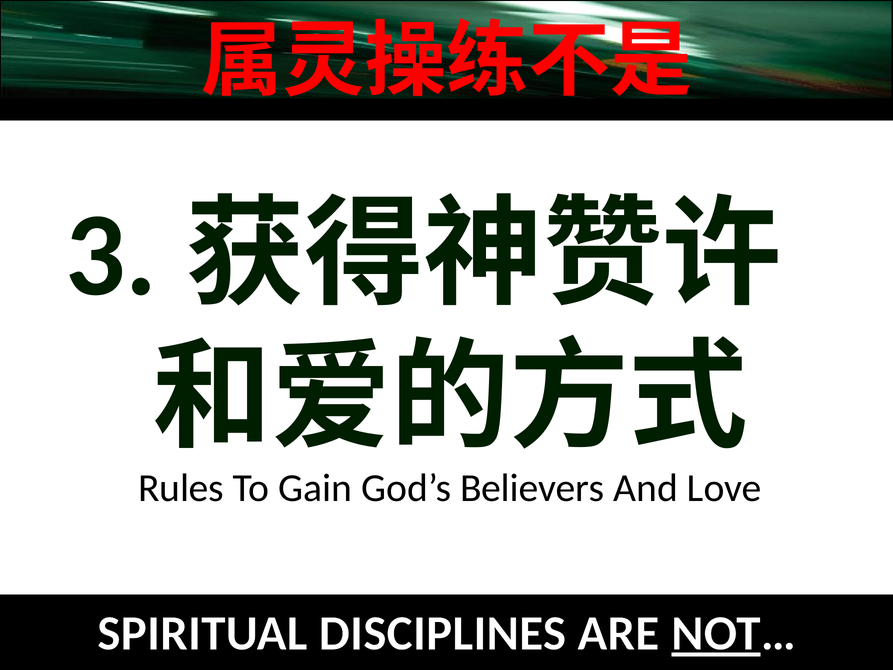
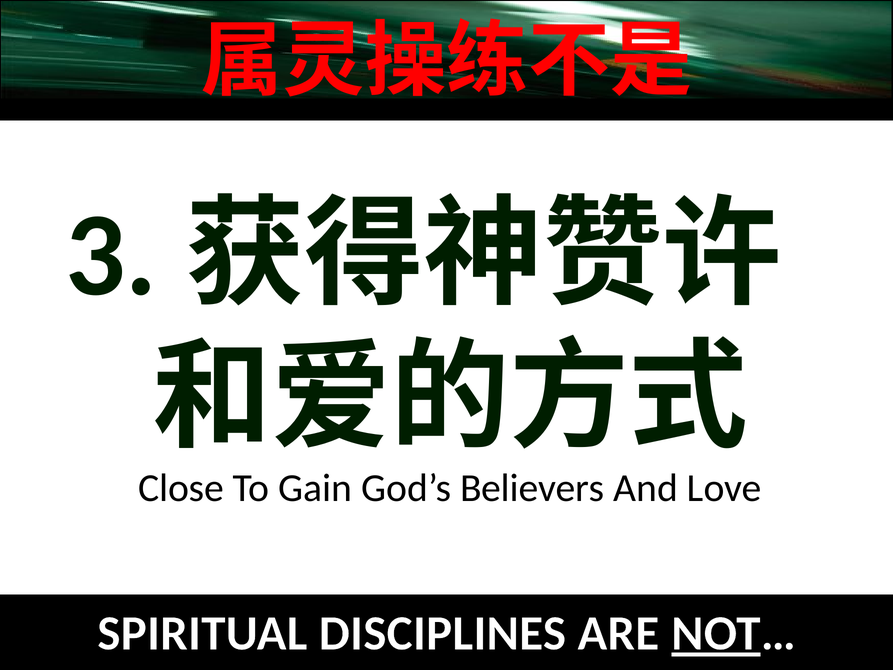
Rules: Rules -> Close (181, 488)
